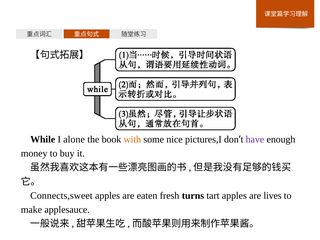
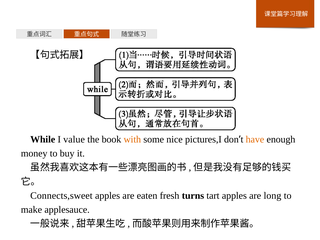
alone: alone -> value (74, 139)
have colour: purple -> orange (255, 139)
lives: lives -> long (272, 196)
